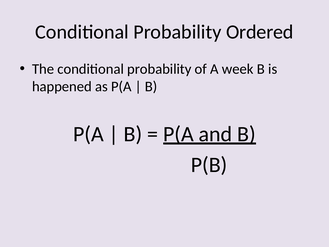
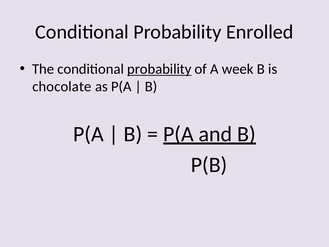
Ordered: Ordered -> Enrolled (260, 32)
probability underline: none -> present (159, 69)
happened: happened -> chocolate (62, 87)
